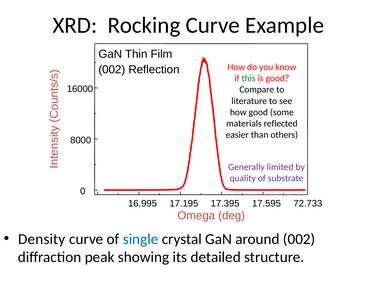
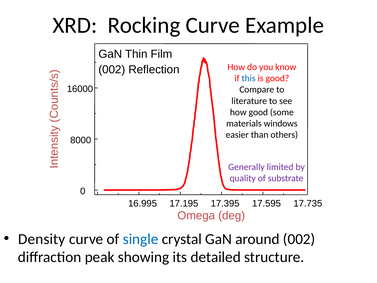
this colour: green -> blue (249, 78)
reflected: reflected -> windows (281, 123)
72.733: 72.733 -> 17.735 (308, 203)
